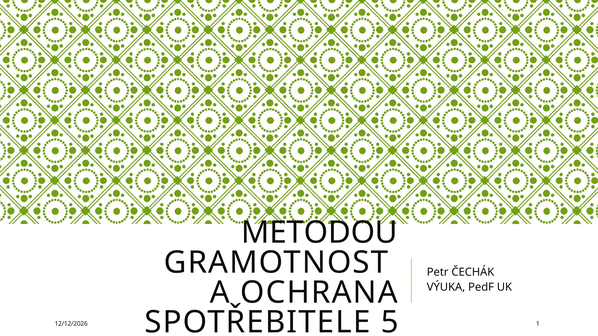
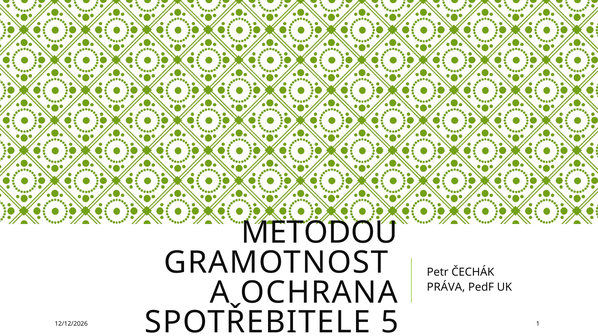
VÝUKA: VÝUKA -> PRÁVA (446, 287)
